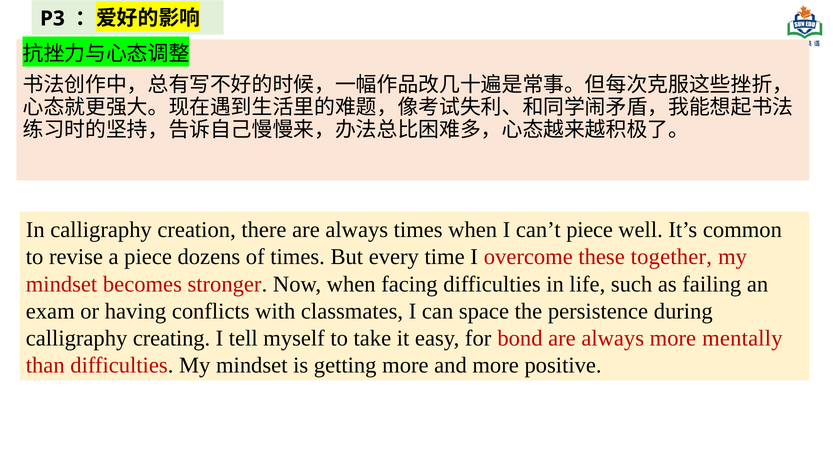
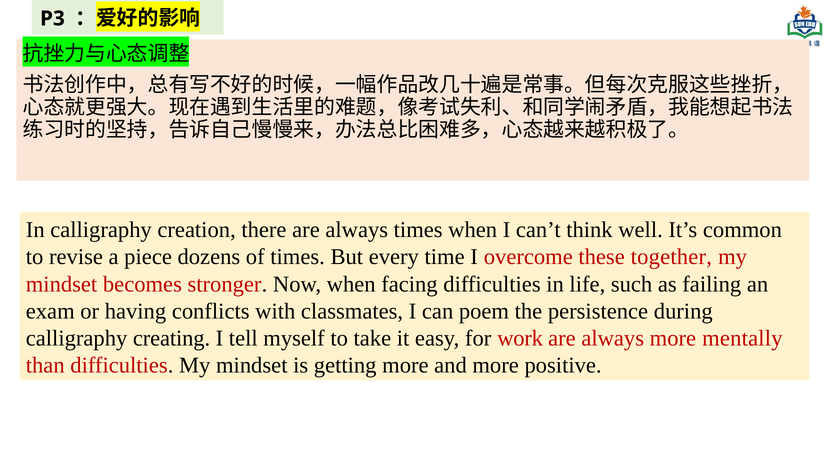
can’t piece: piece -> think (589, 230)
space: space -> poem (484, 311)
bond: bond -> work (520, 338)
